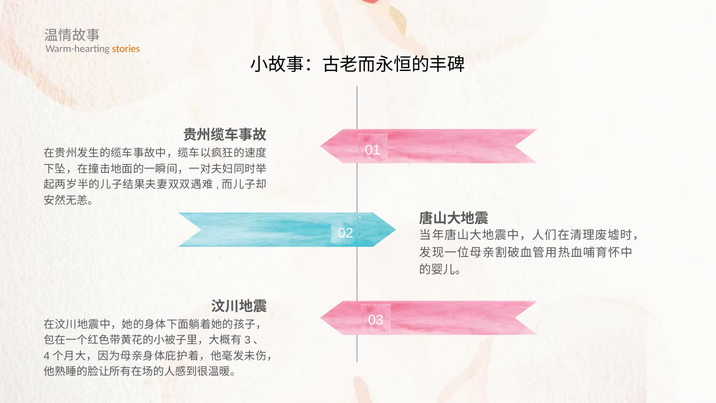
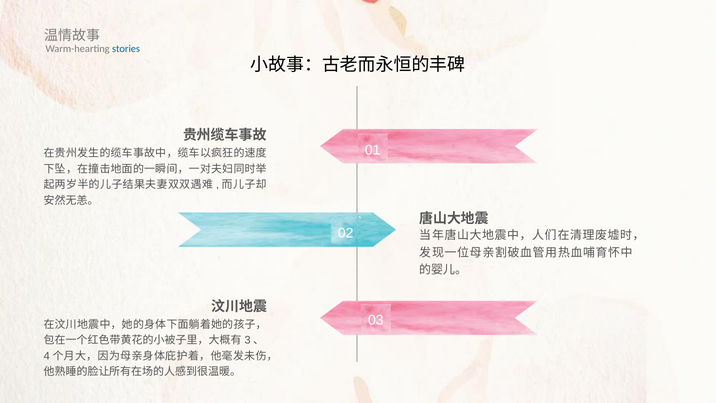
stories colour: orange -> blue (126, 49)
